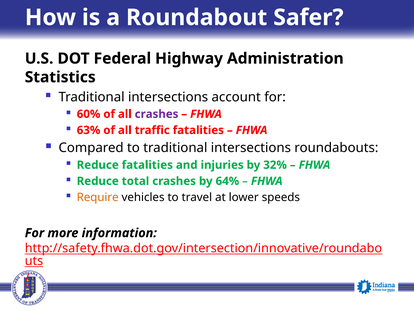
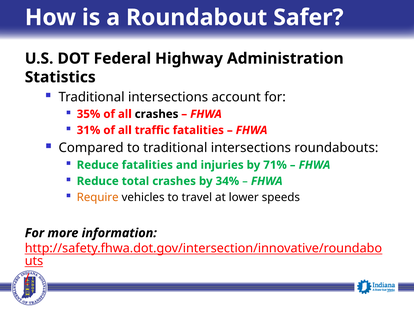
60%: 60% -> 35% (89, 114)
crashes colour: purple -> black (157, 114)
63%: 63% -> 31% (89, 130)
32%: 32% -> 71% (275, 165)
64%: 64% -> 34% (227, 181)
